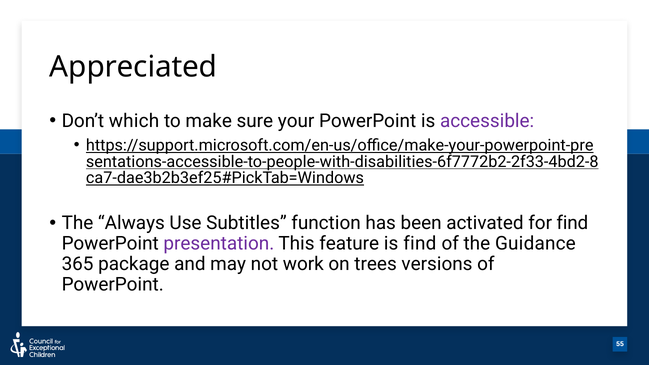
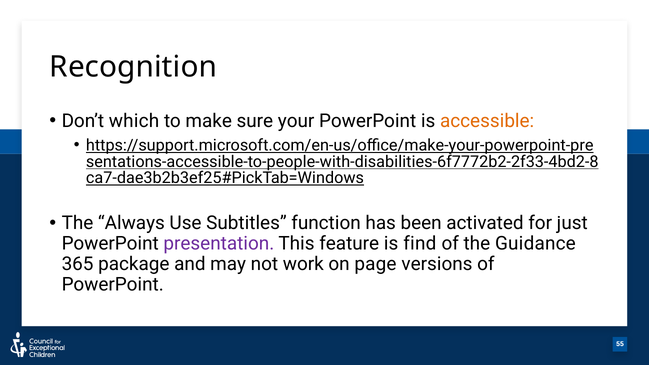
Appreciated: Appreciated -> Recognition (133, 67)
accessible colour: purple -> orange (487, 121)
for find: find -> just (572, 223)
trees: trees -> page (375, 264)
